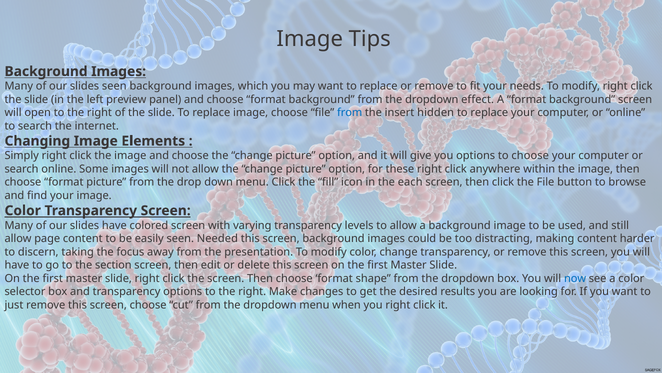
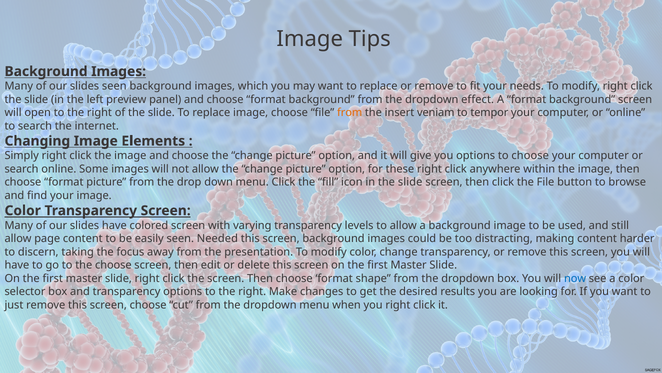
from colour: blue -> orange (350, 112)
hidden: hidden -> veniam (436, 112)
replace: replace -> tempor (489, 112)
in the each: each -> slide (410, 182)
the section: section -> choose (113, 265)
